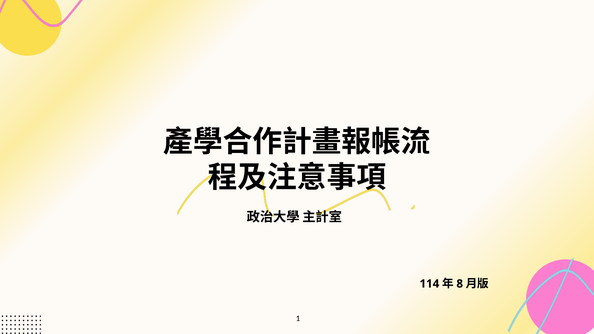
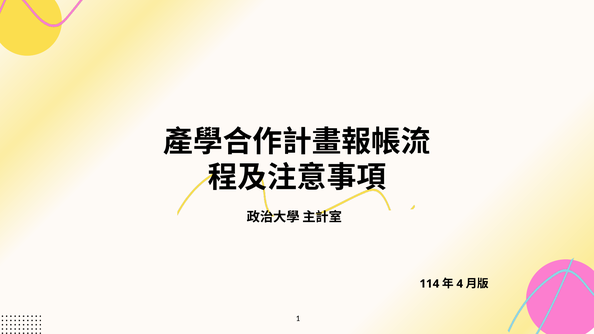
8: 8 -> 4 (460, 284)
